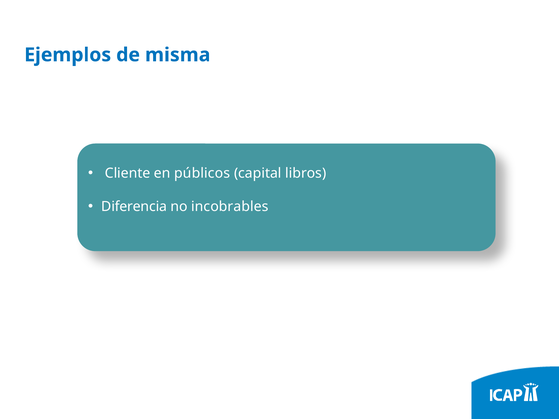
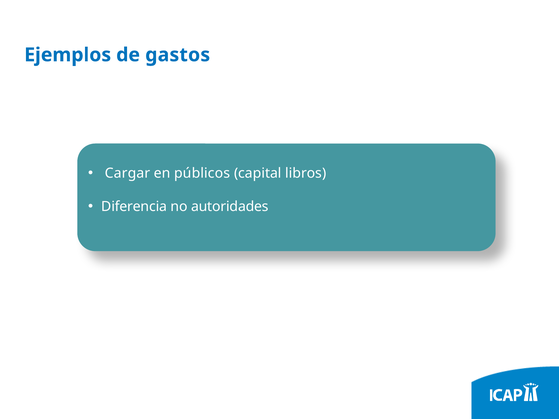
misma: misma -> gastos (178, 55)
Cliente: Cliente -> Cargar (128, 173)
incobrables: incobrables -> autoridades (230, 207)
